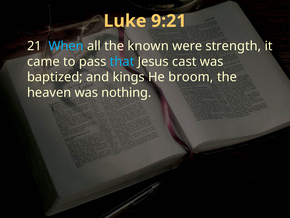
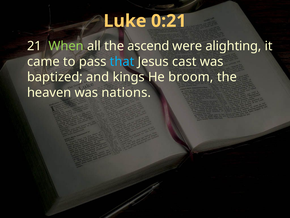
9:21: 9:21 -> 0:21 (169, 21)
When colour: light blue -> light green (66, 46)
known: known -> ascend (148, 46)
strength: strength -> alighting (233, 46)
nothing: nothing -> nations (126, 92)
